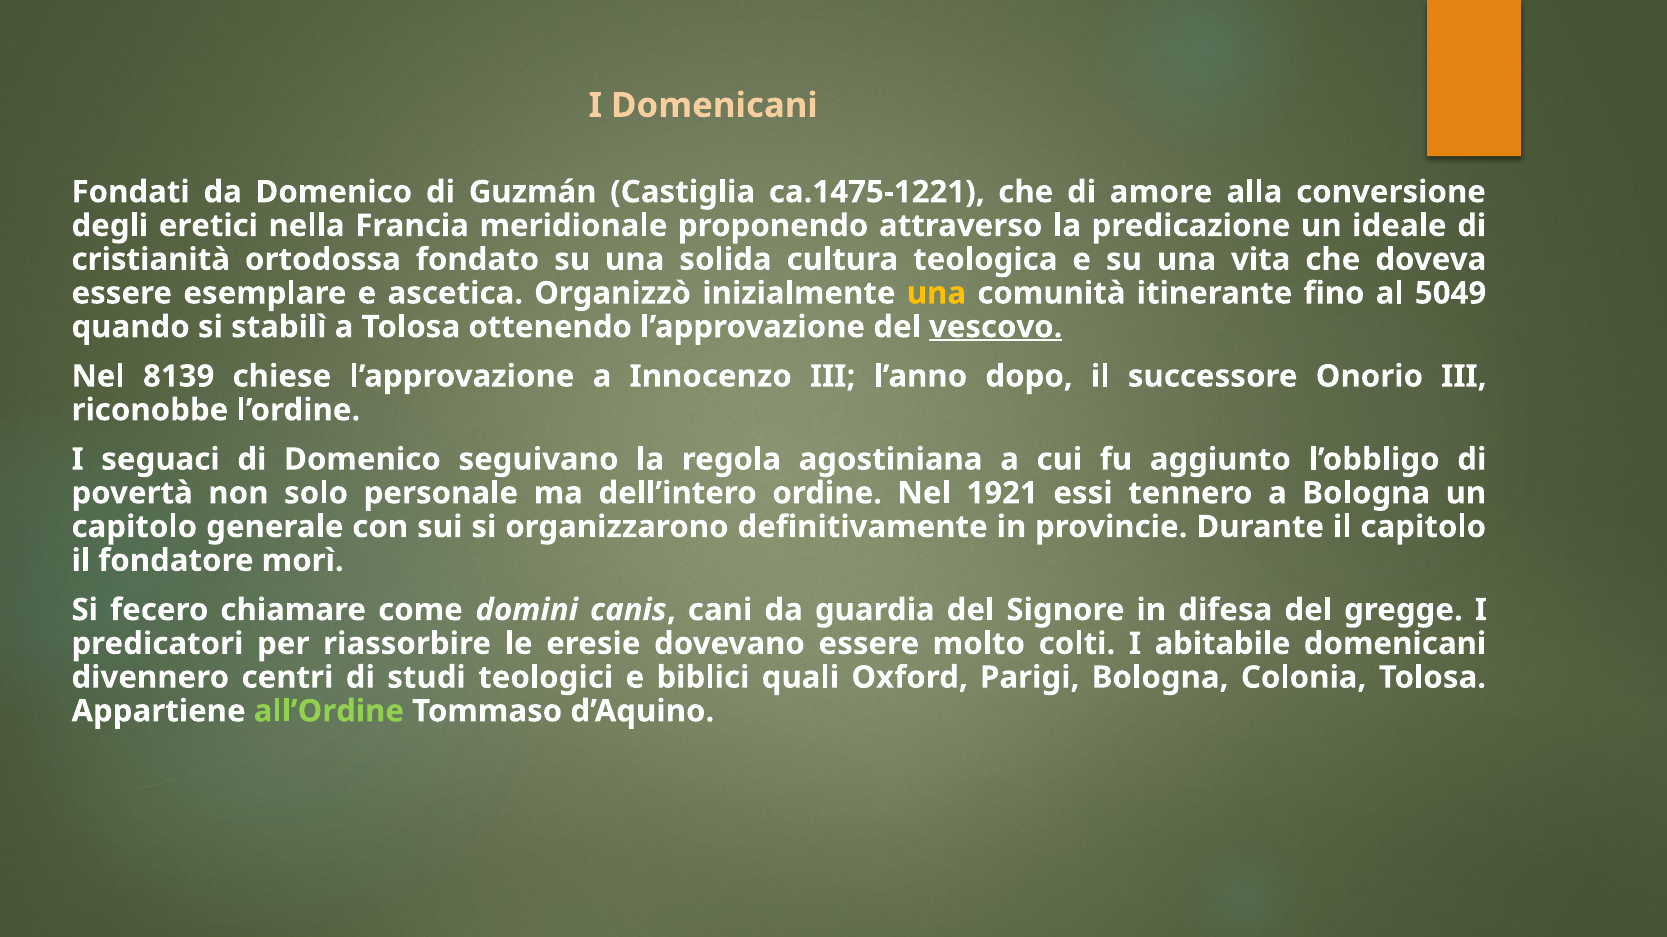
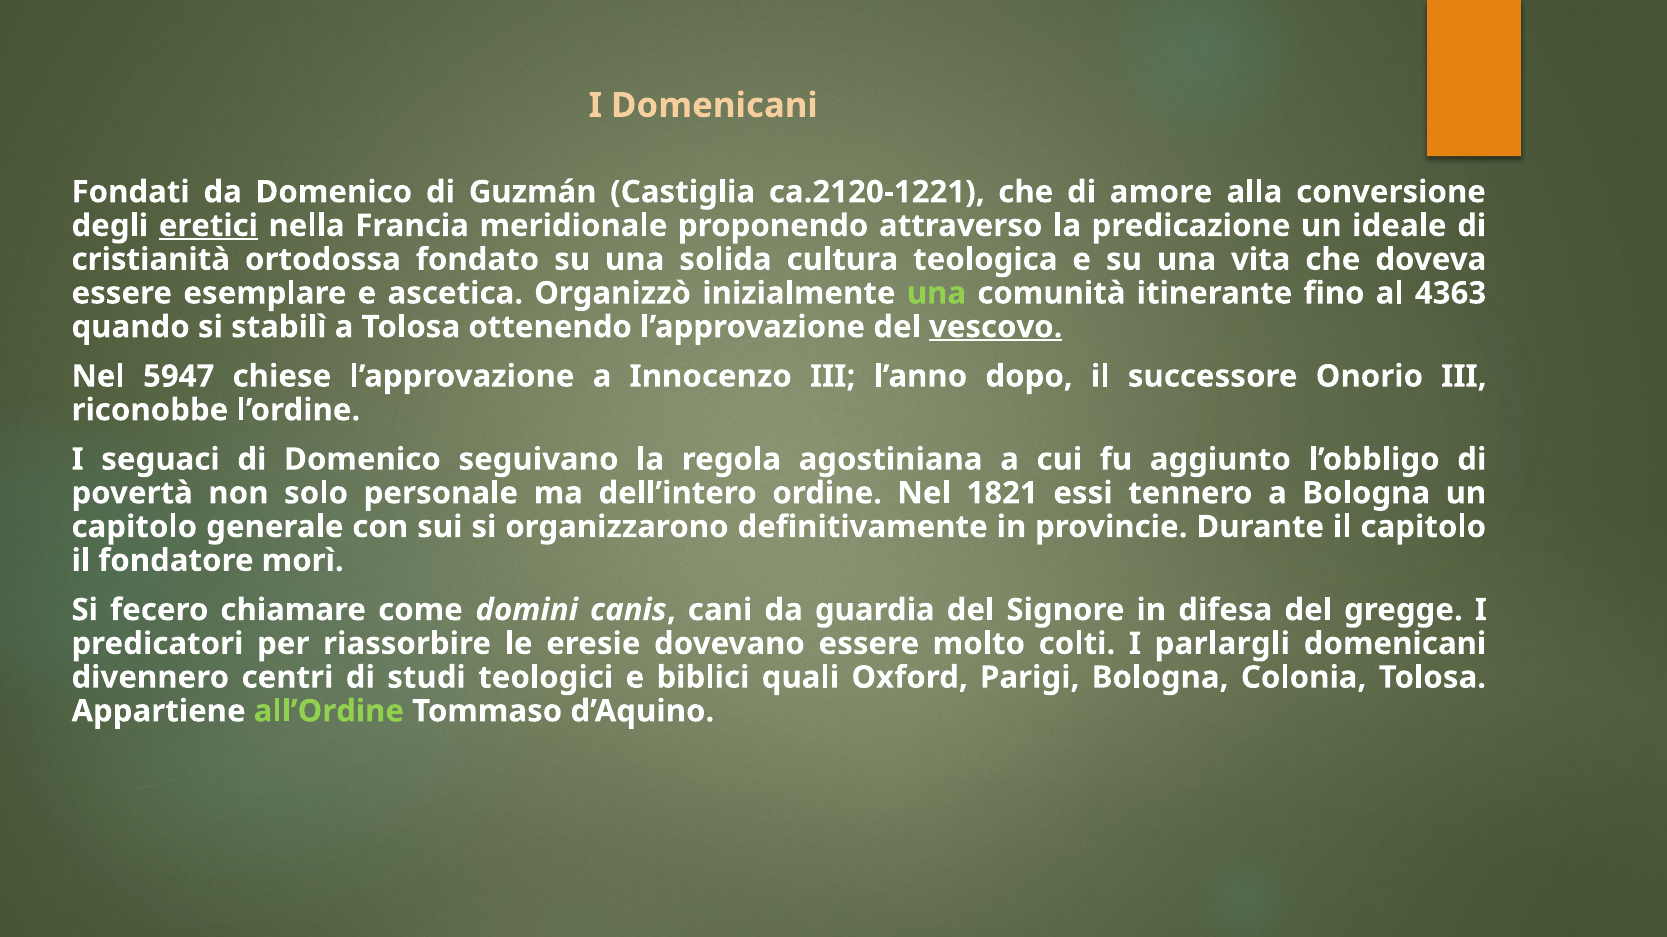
ca.1475-1221: ca.1475-1221 -> ca.2120-1221 (877, 192)
eretici underline: none -> present (208, 226)
una colour: yellow -> light green (936, 293)
5049: 5049 -> 4363 (1451, 293)
8139: 8139 -> 5947 (179, 377)
1921: 1921 -> 1821 (1002, 493)
abitabile: abitabile -> parlargli (1222, 644)
